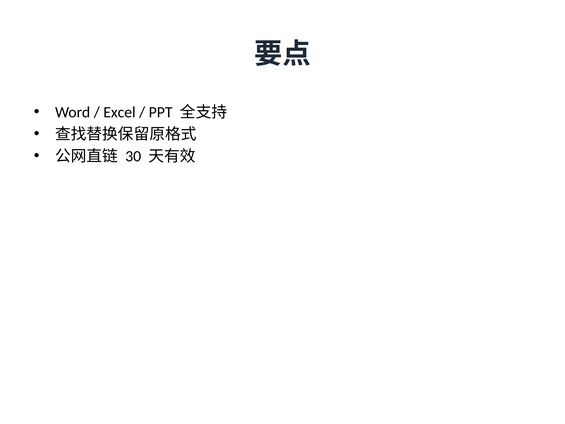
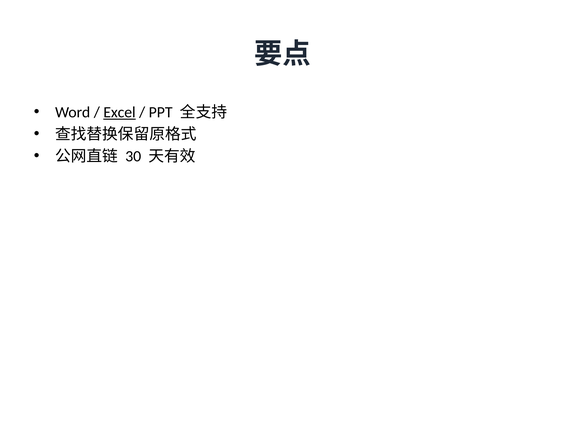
Excel underline: none -> present (120, 112)
